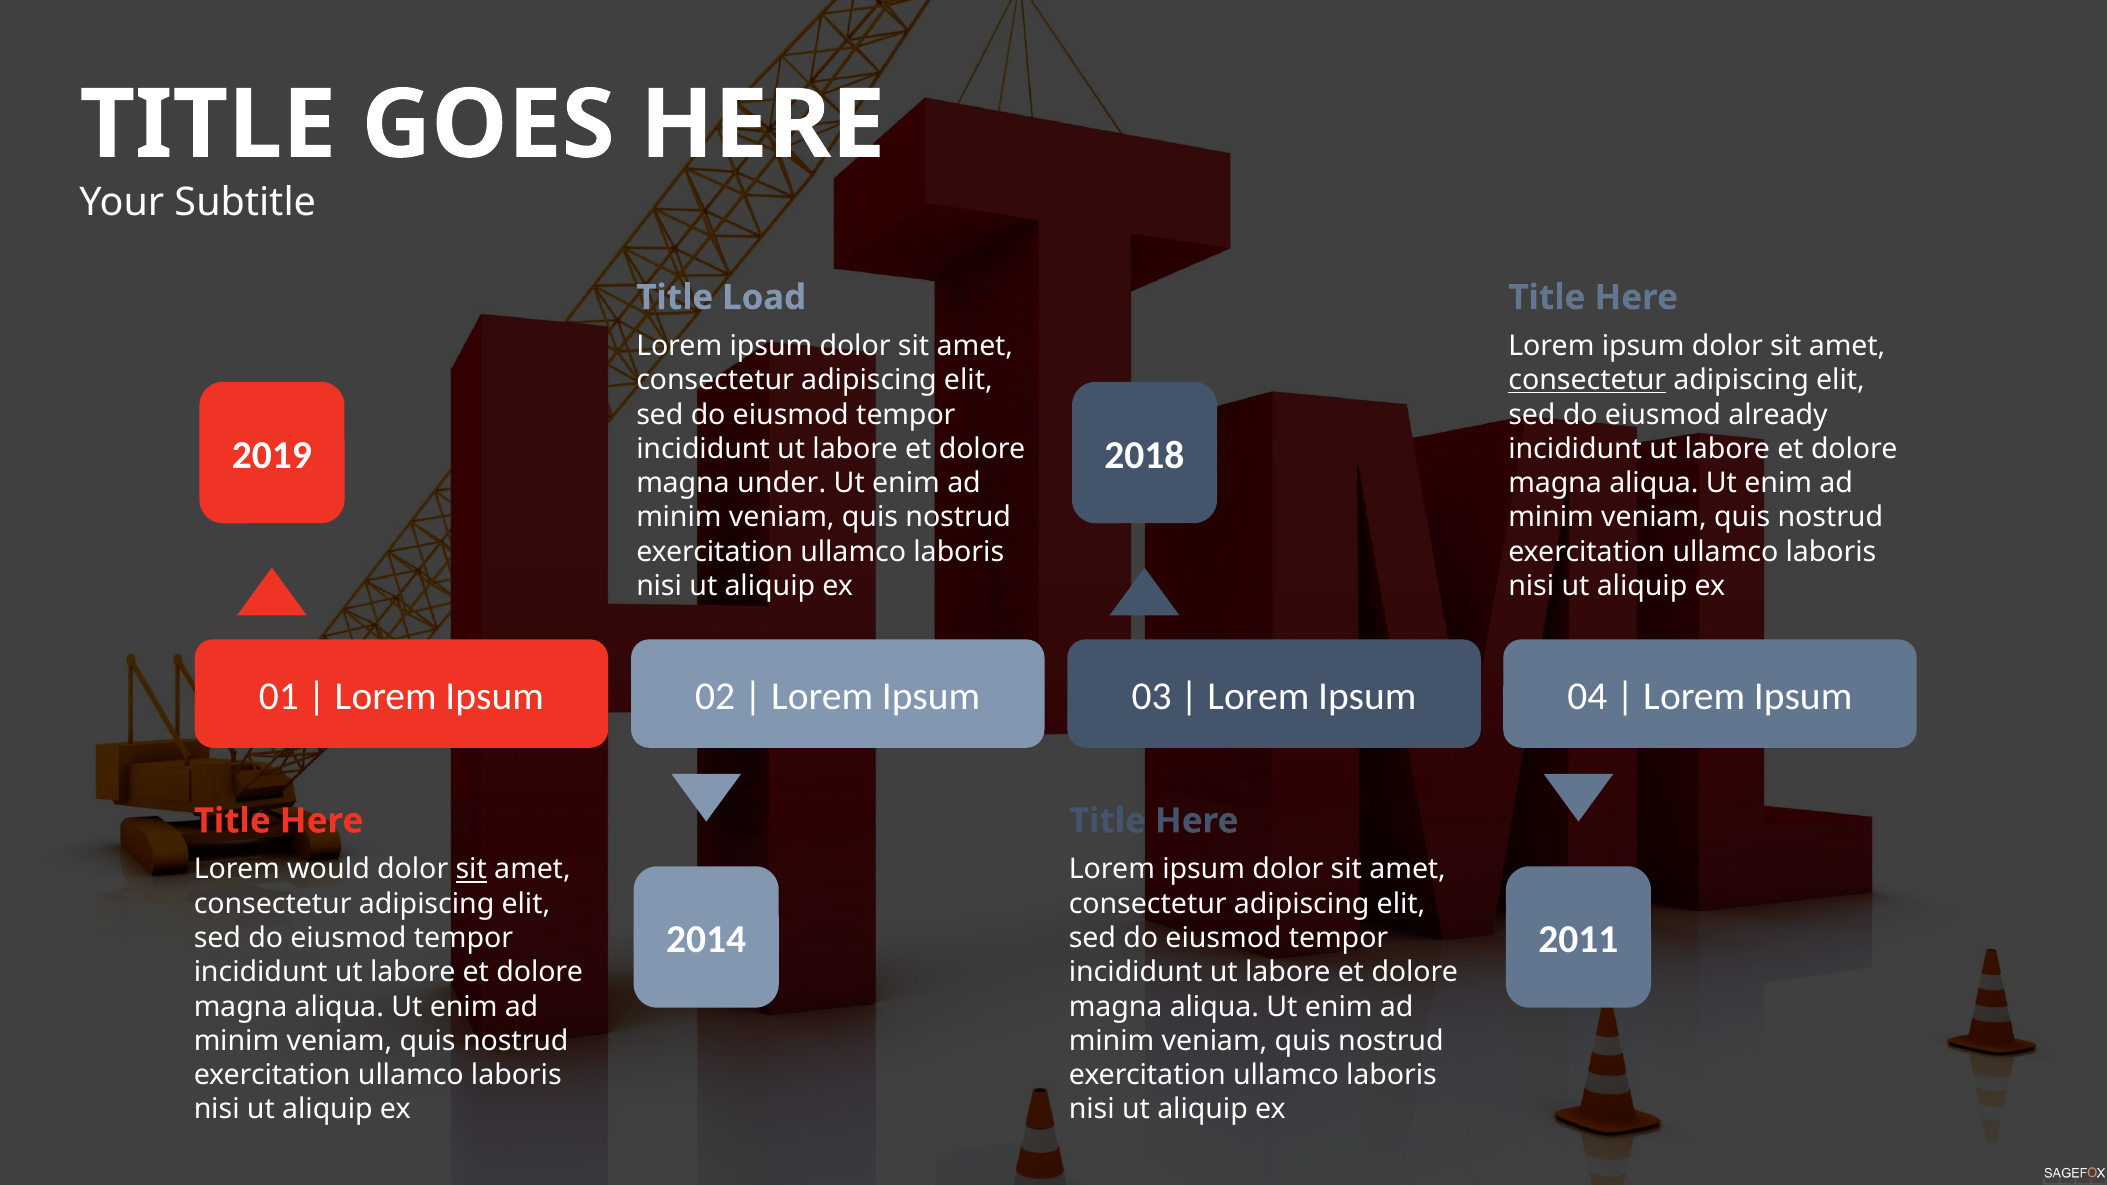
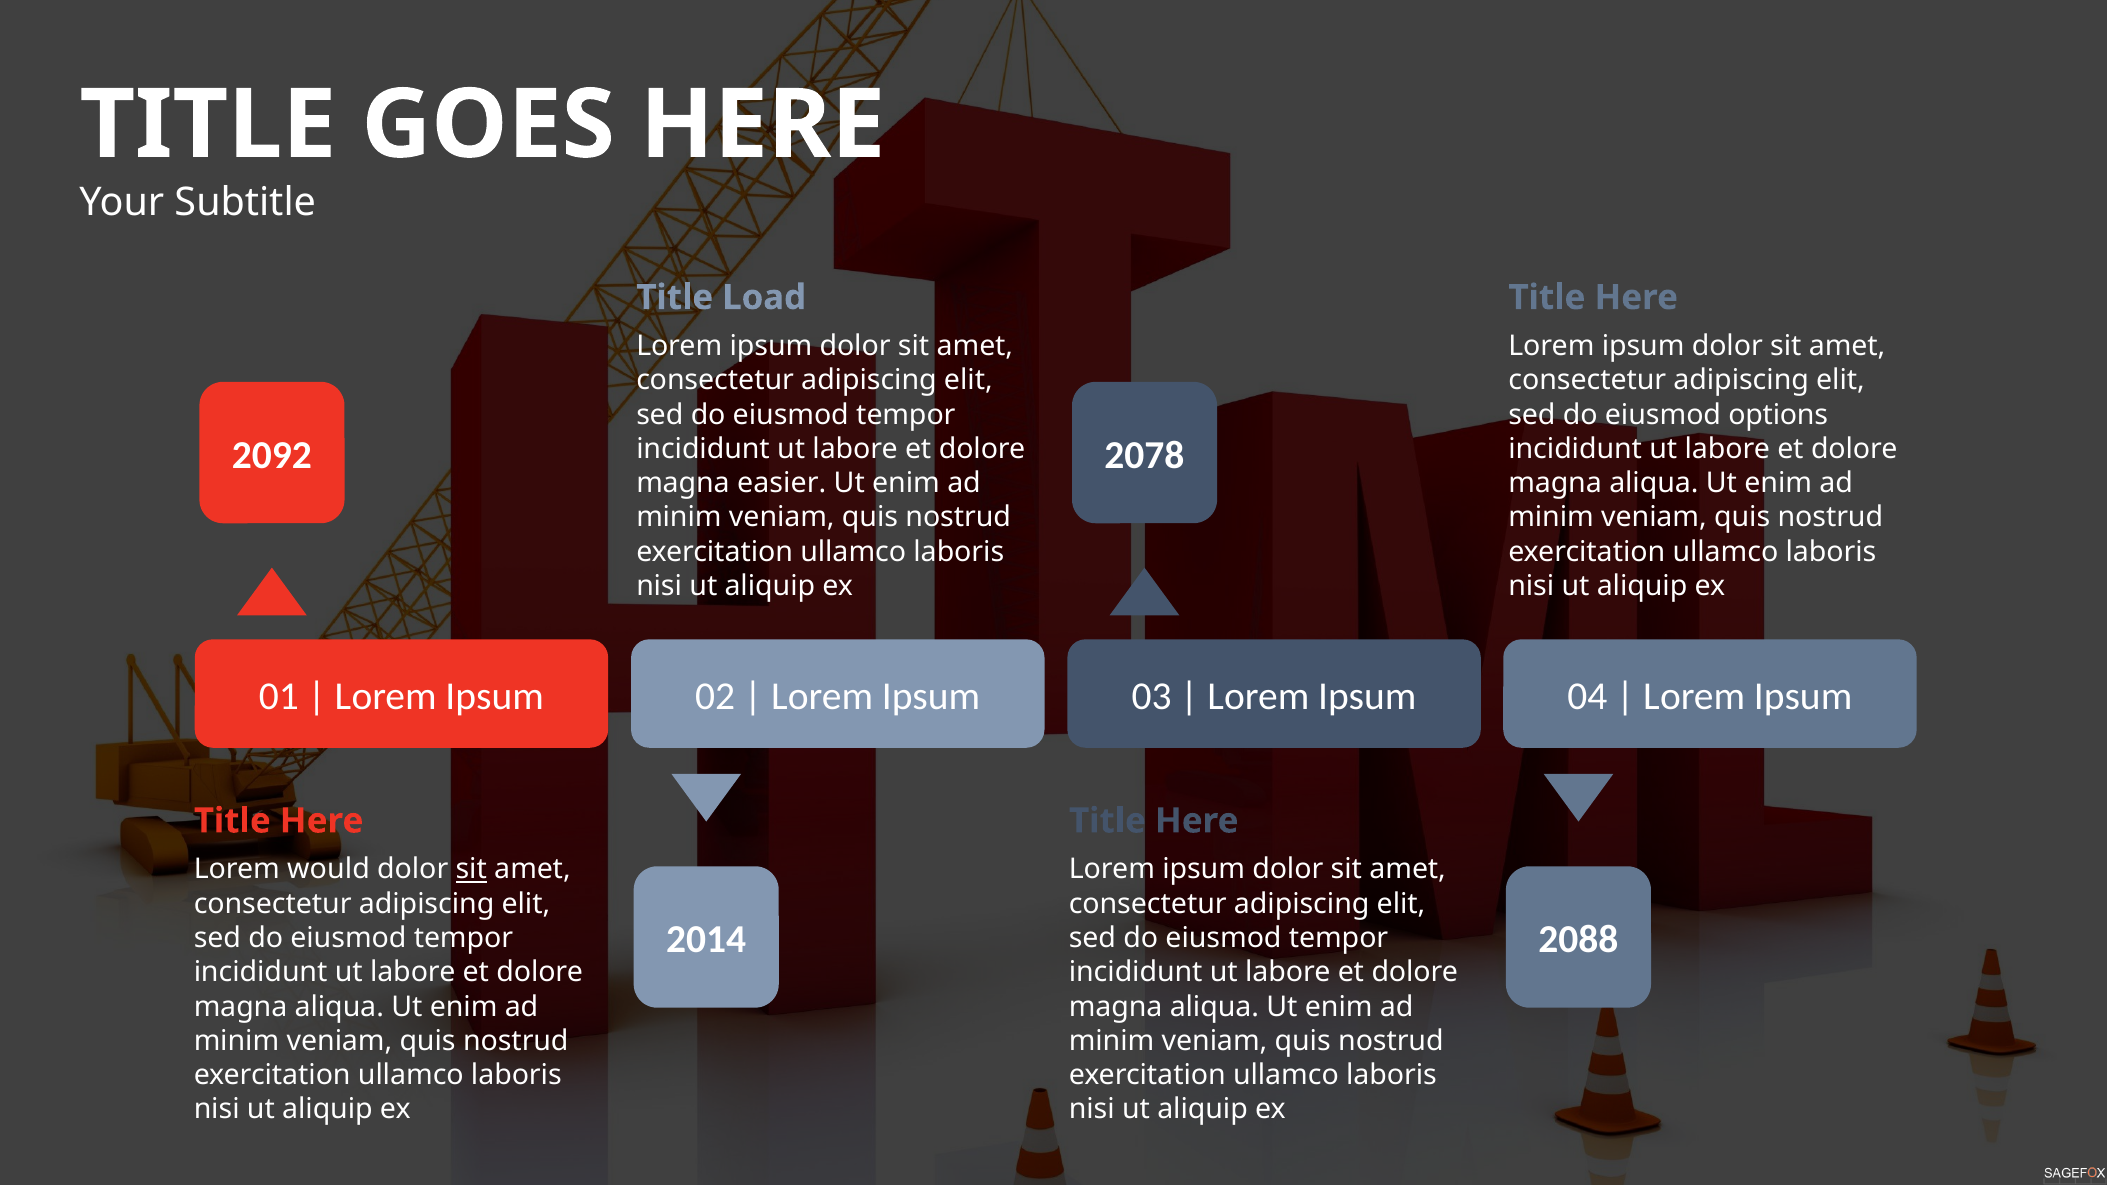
consectetur underline: present -> none (1587, 380)
already: already -> options (1778, 415)
2019: 2019 -> 2092 (272, 455)
2018: 2018 -> 2078 (1144, 455)
under: under -> easier (782, 483)
2011: 2011 -> 2088 (1578, 940)
